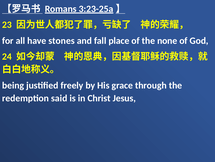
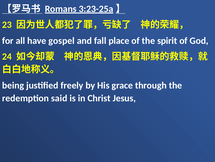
stones: stones -> gospel (62, 41)
none: none -> spirit (167, 41)
